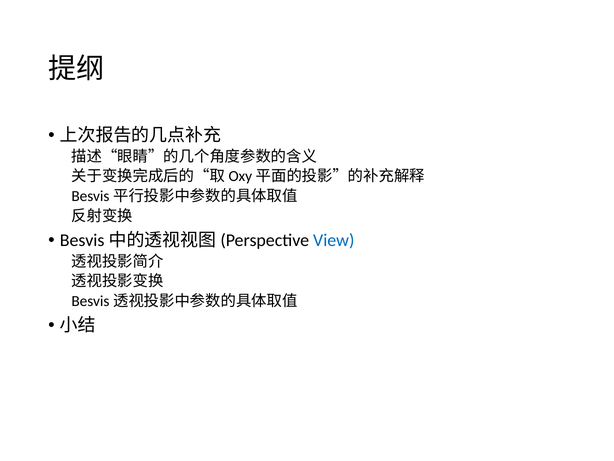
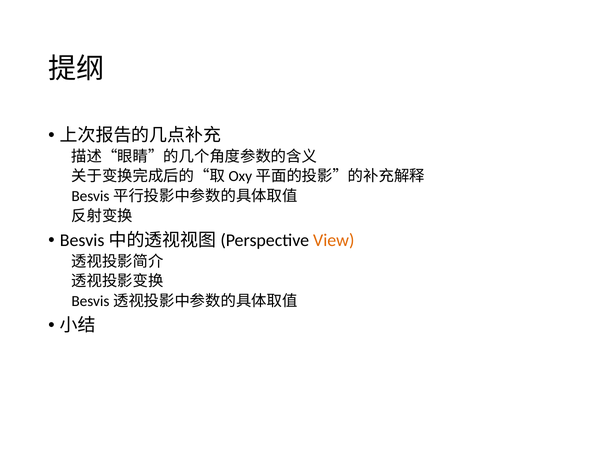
View colour: blue -> orange (334, 240)
